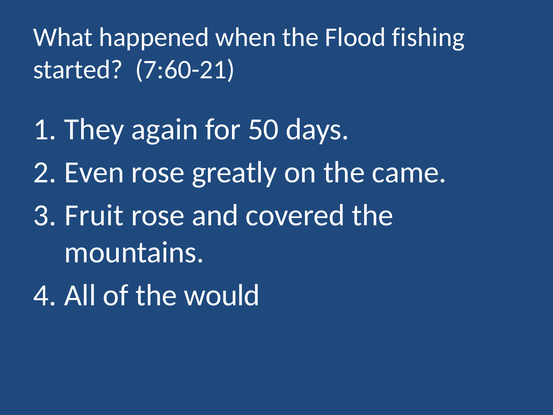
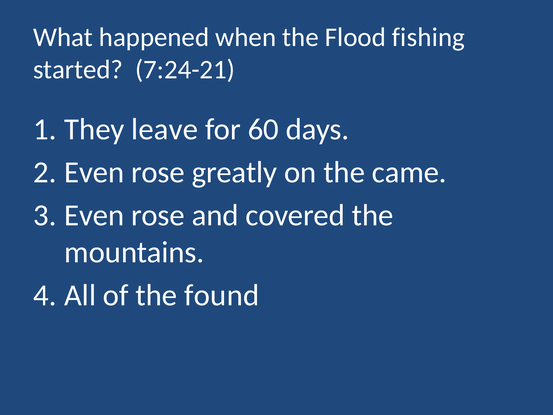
7:60-21: 7:60-21 -> 7:24-21 (185, 70)
again: again -> leave (165, 129)
50: 50 -> 60 (263, 129)
Fruit: Fruit -> Even (94, 215)
would: would -> found (222, 295)
